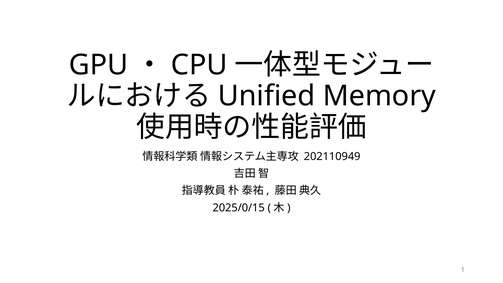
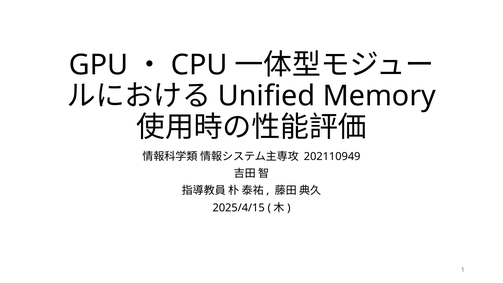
2025/0/15: 2025/0/15 -> 2025/4/15 (239, 208)
